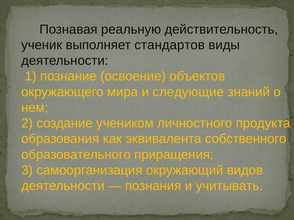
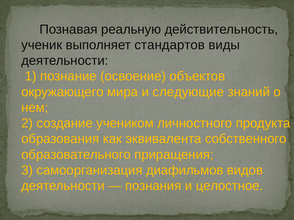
окружающий: окружающий -> диафильмов (185, 171)
учитывать: учитывать -> целостное (230, 186)
